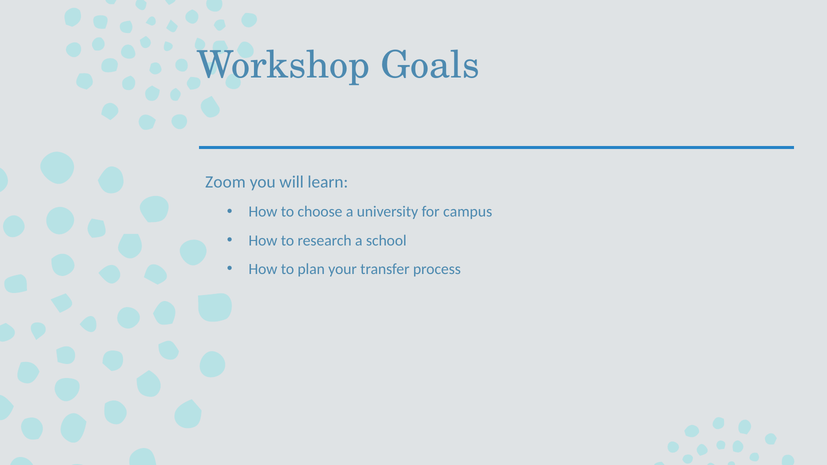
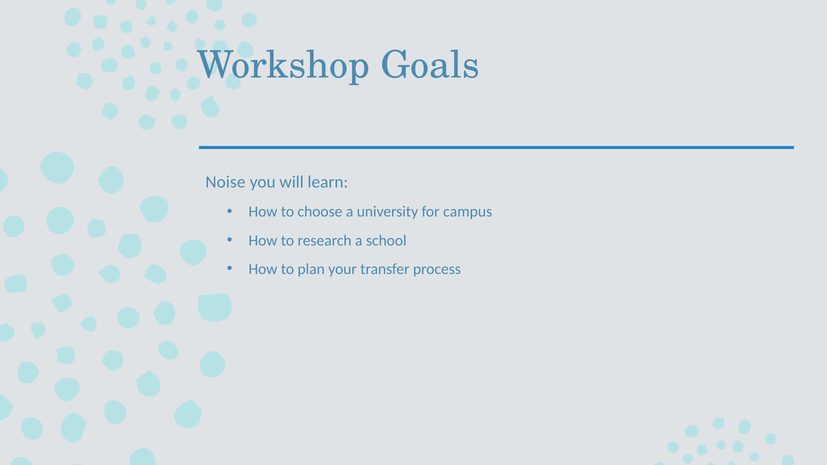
Zoom: Zoom -> Noise (225, 182)
